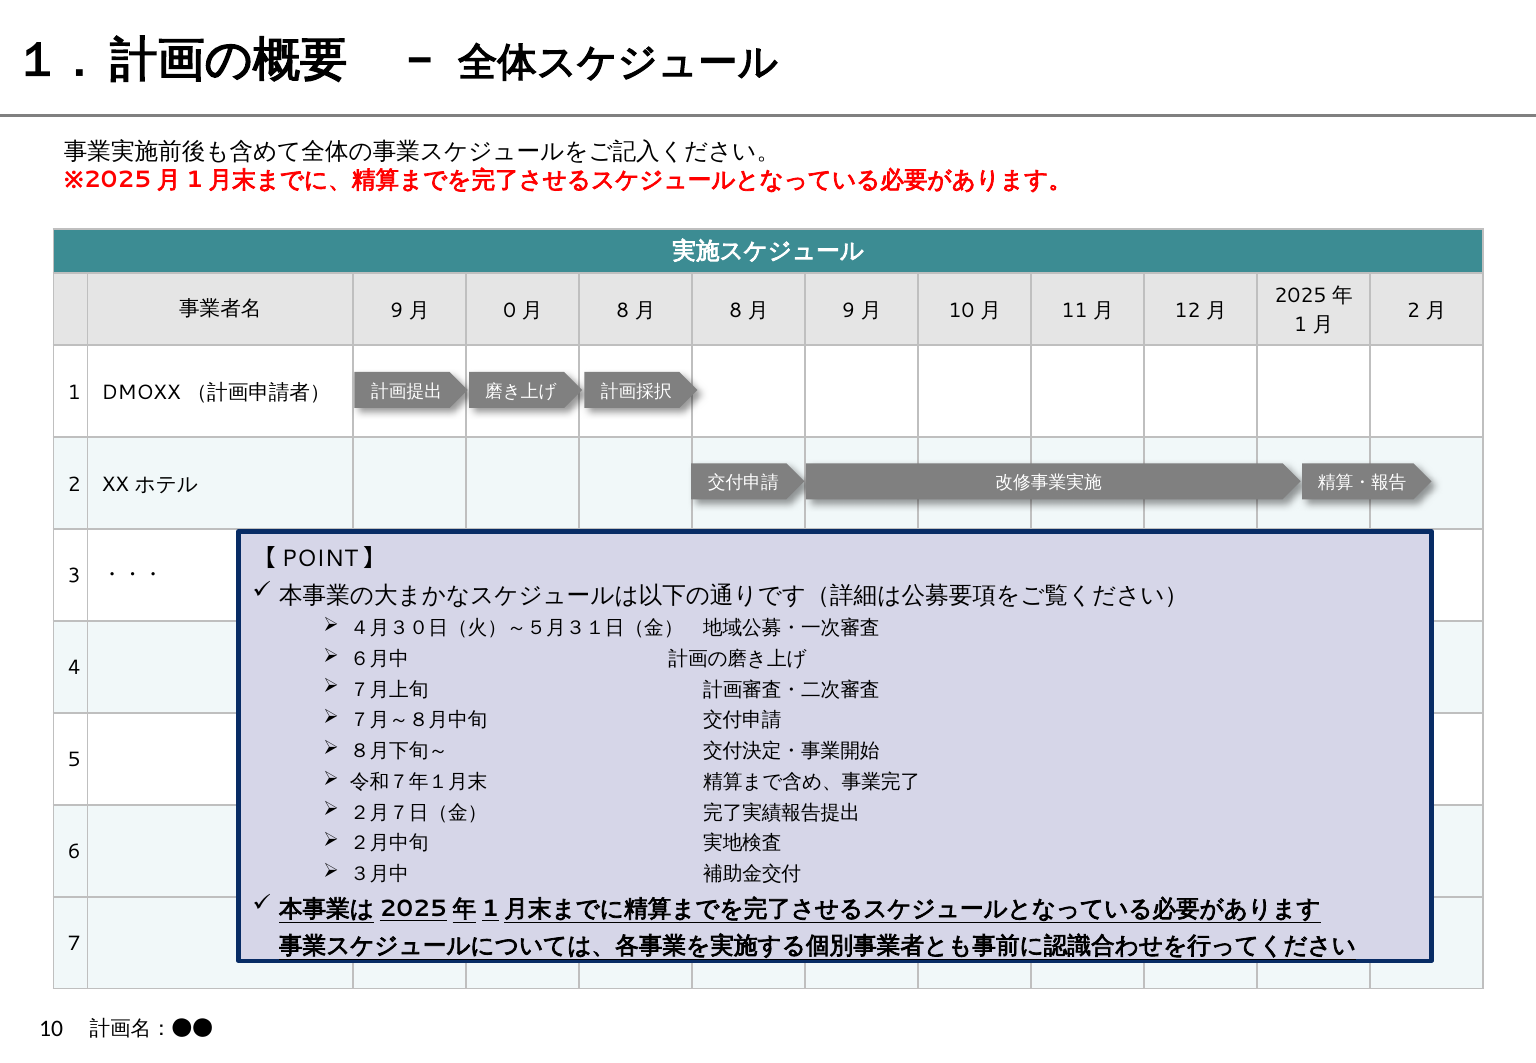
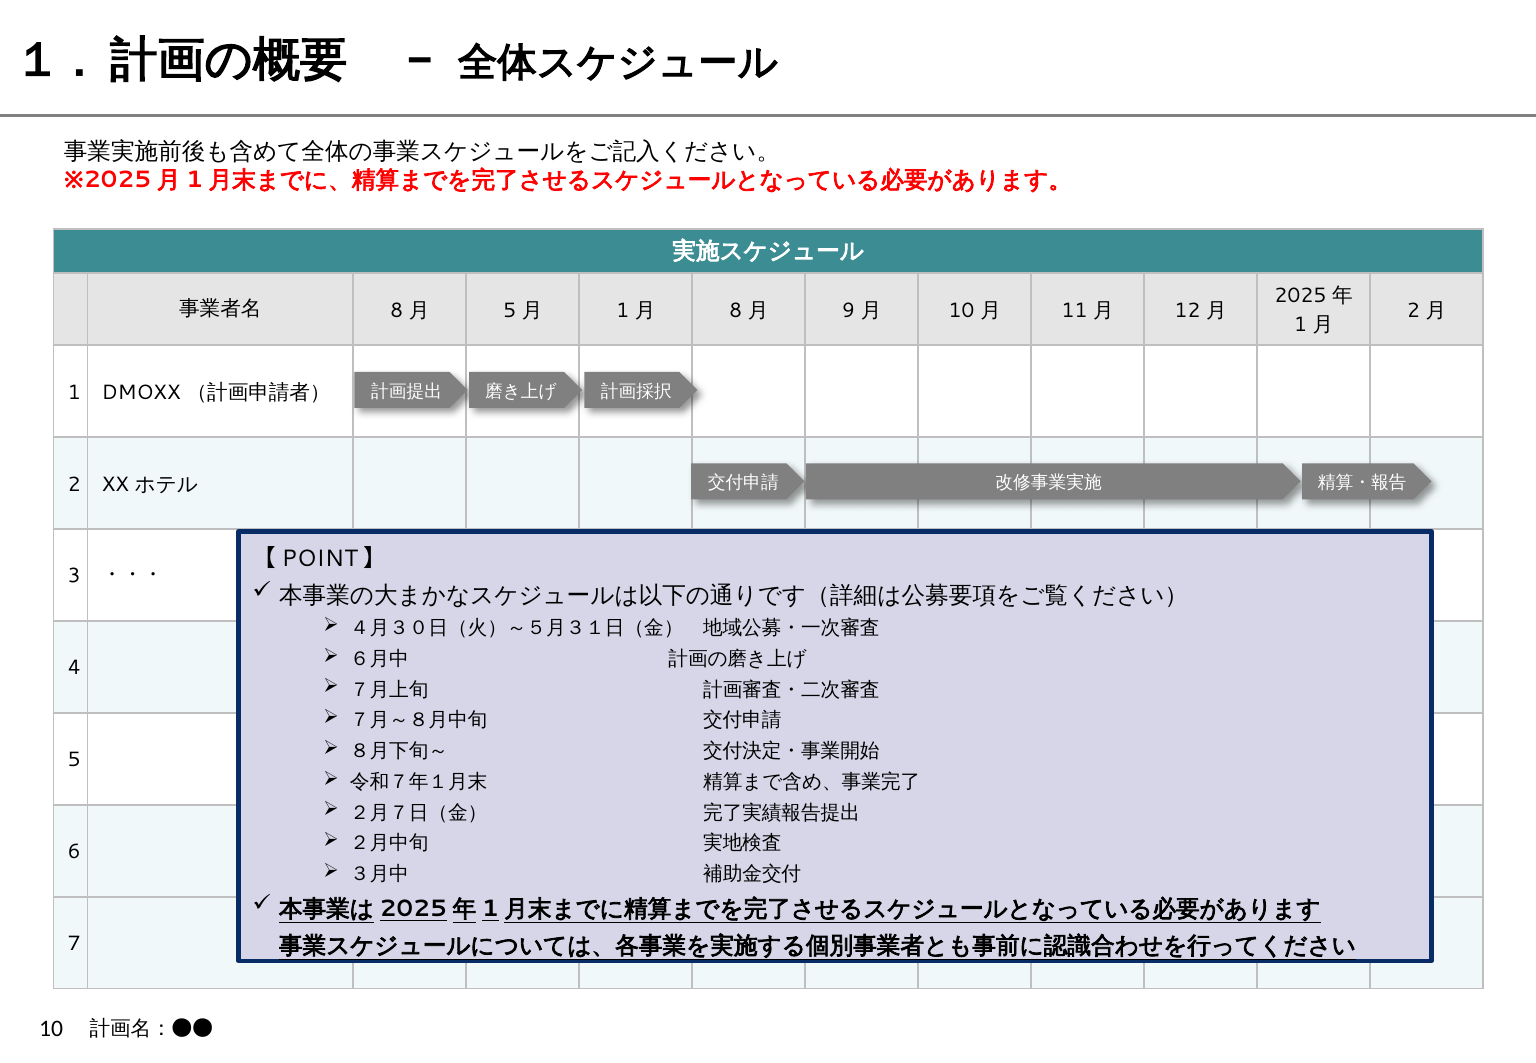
9: 9 -> 8 (397, 310)
0: 0 -> 5 (510, 310)
8: 8 -> 1 (623, 310)
